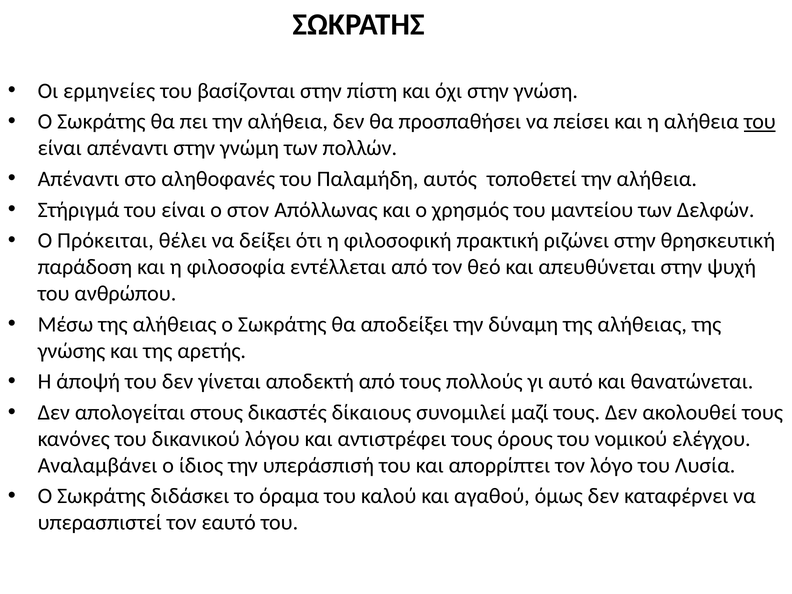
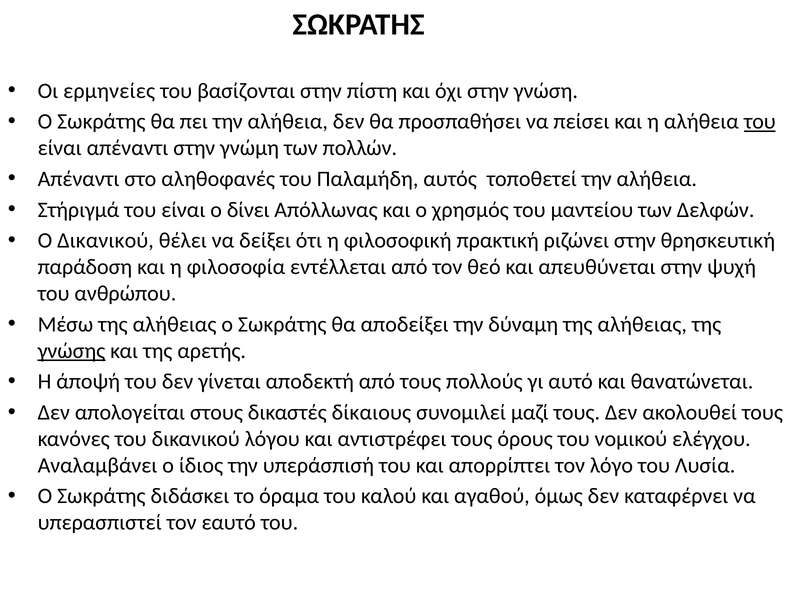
στον: στον -> δίνει (248, 210)
Ο Πρόκειται: Πρόκειται -> Δικανικού (106, 241)
γνώσης underline: none -> present (71, 351)
